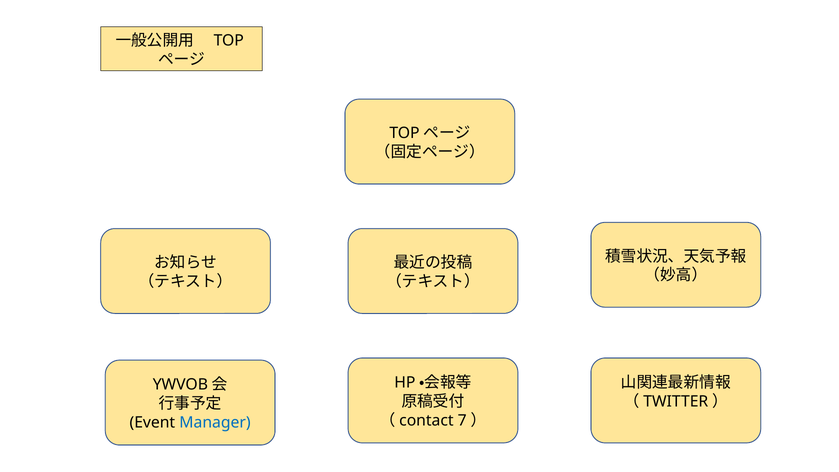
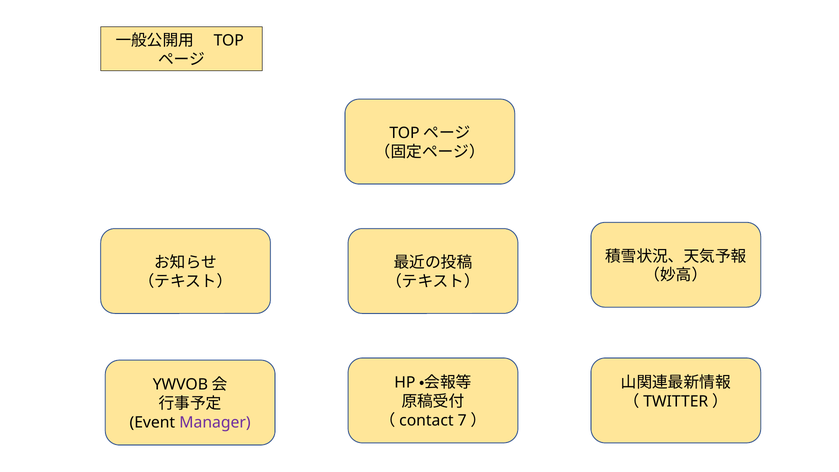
Manager colour: blue -> purple (215, 422)
